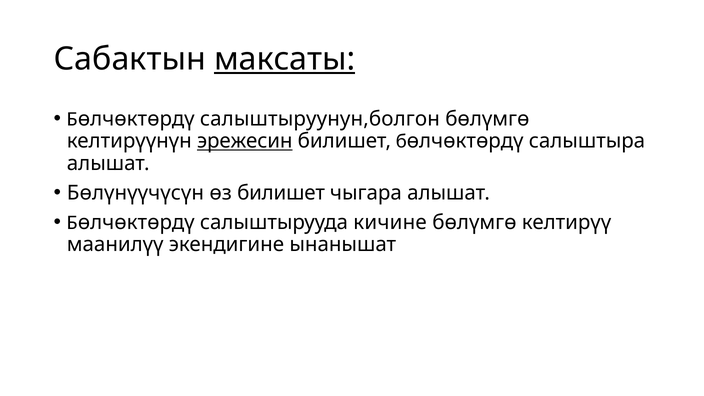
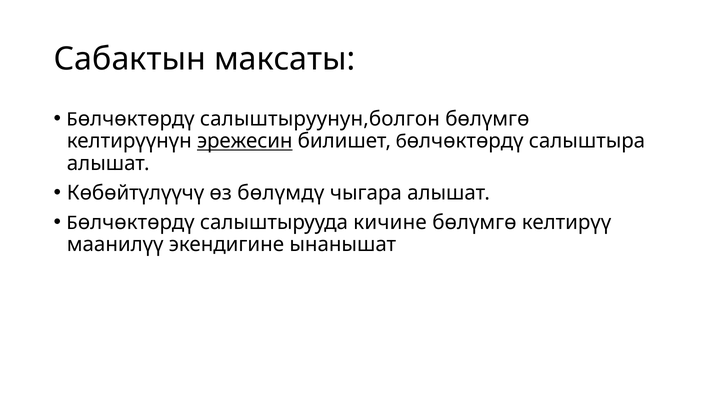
максаты underline: present -> none (285, 59)
Бѳлүнүүчүсүн: Бѳлүнүүчүсүн -> Кѳбѳйтүлүүчү (136, 193)
ѳз билишет: билишет -> бѳлүмдү (281, 193)
